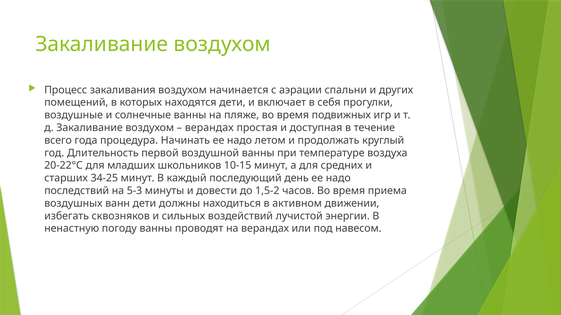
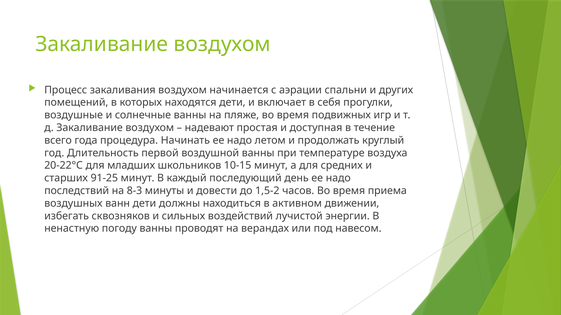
верандах: верандах -> надевают (209, 128)
34-25: 34-25 -> 91-25 (104, 178)
5-3: 5-3 -> 8-3 (134, 191)
